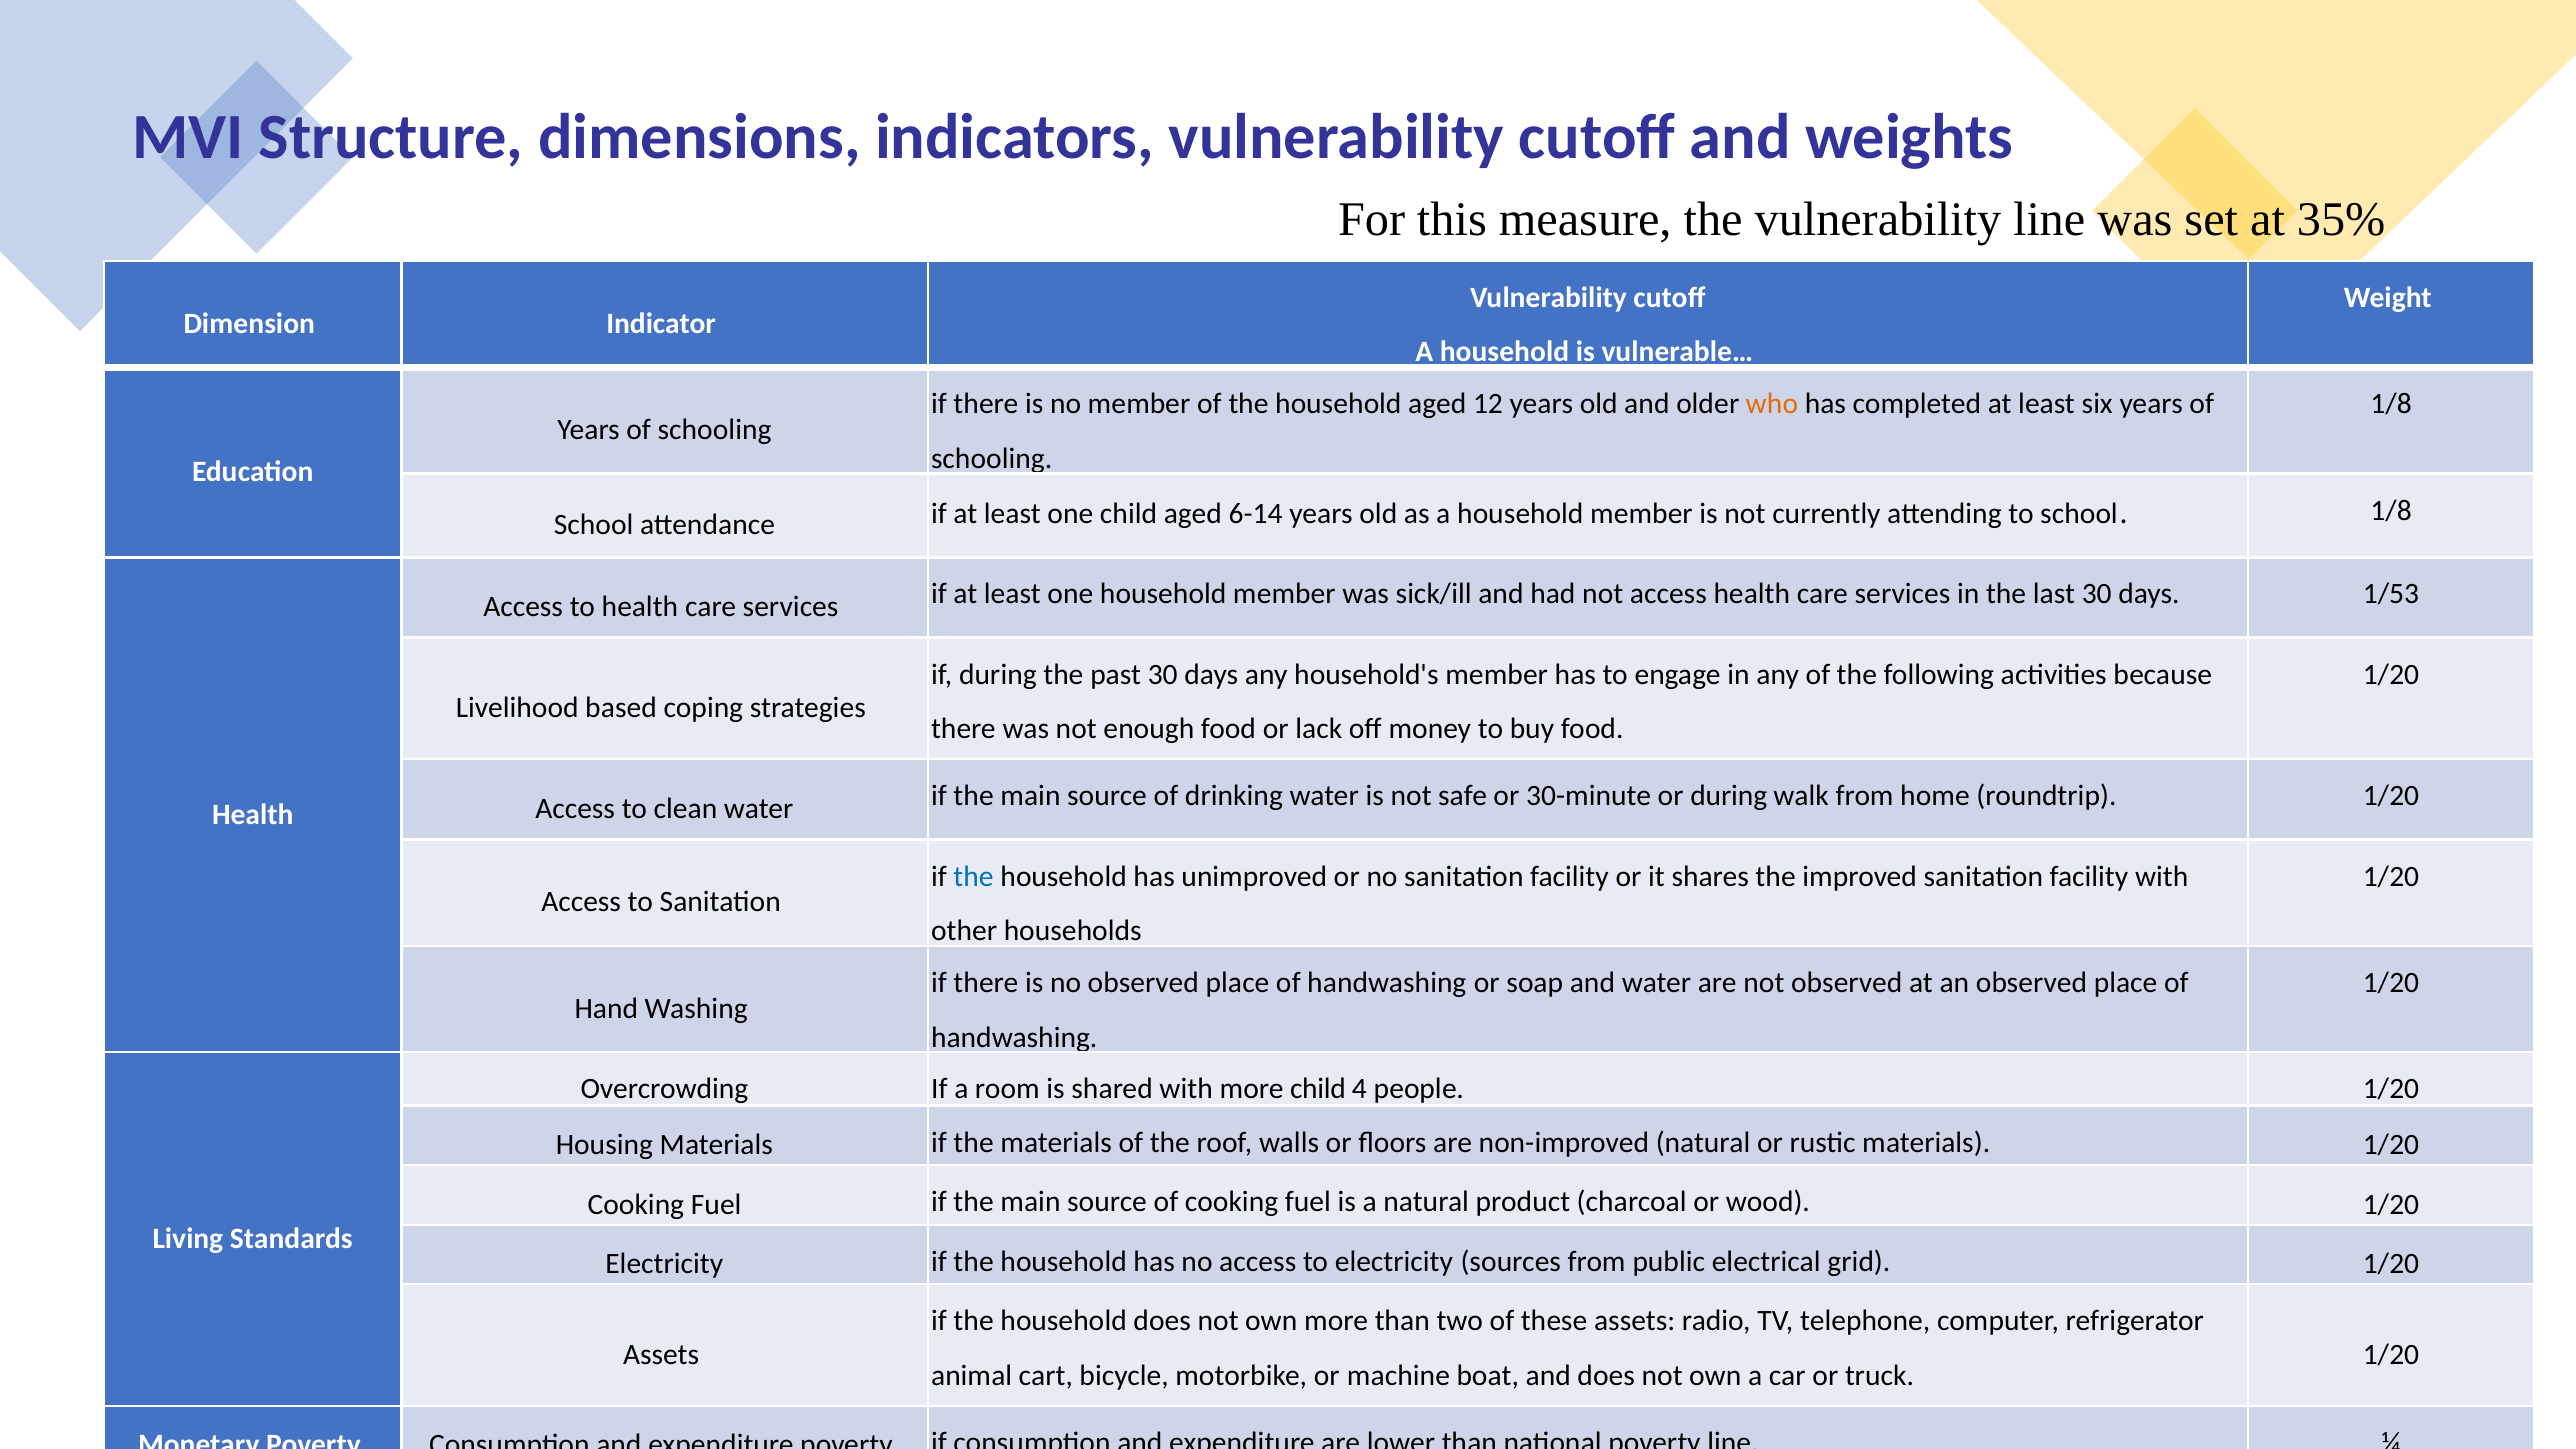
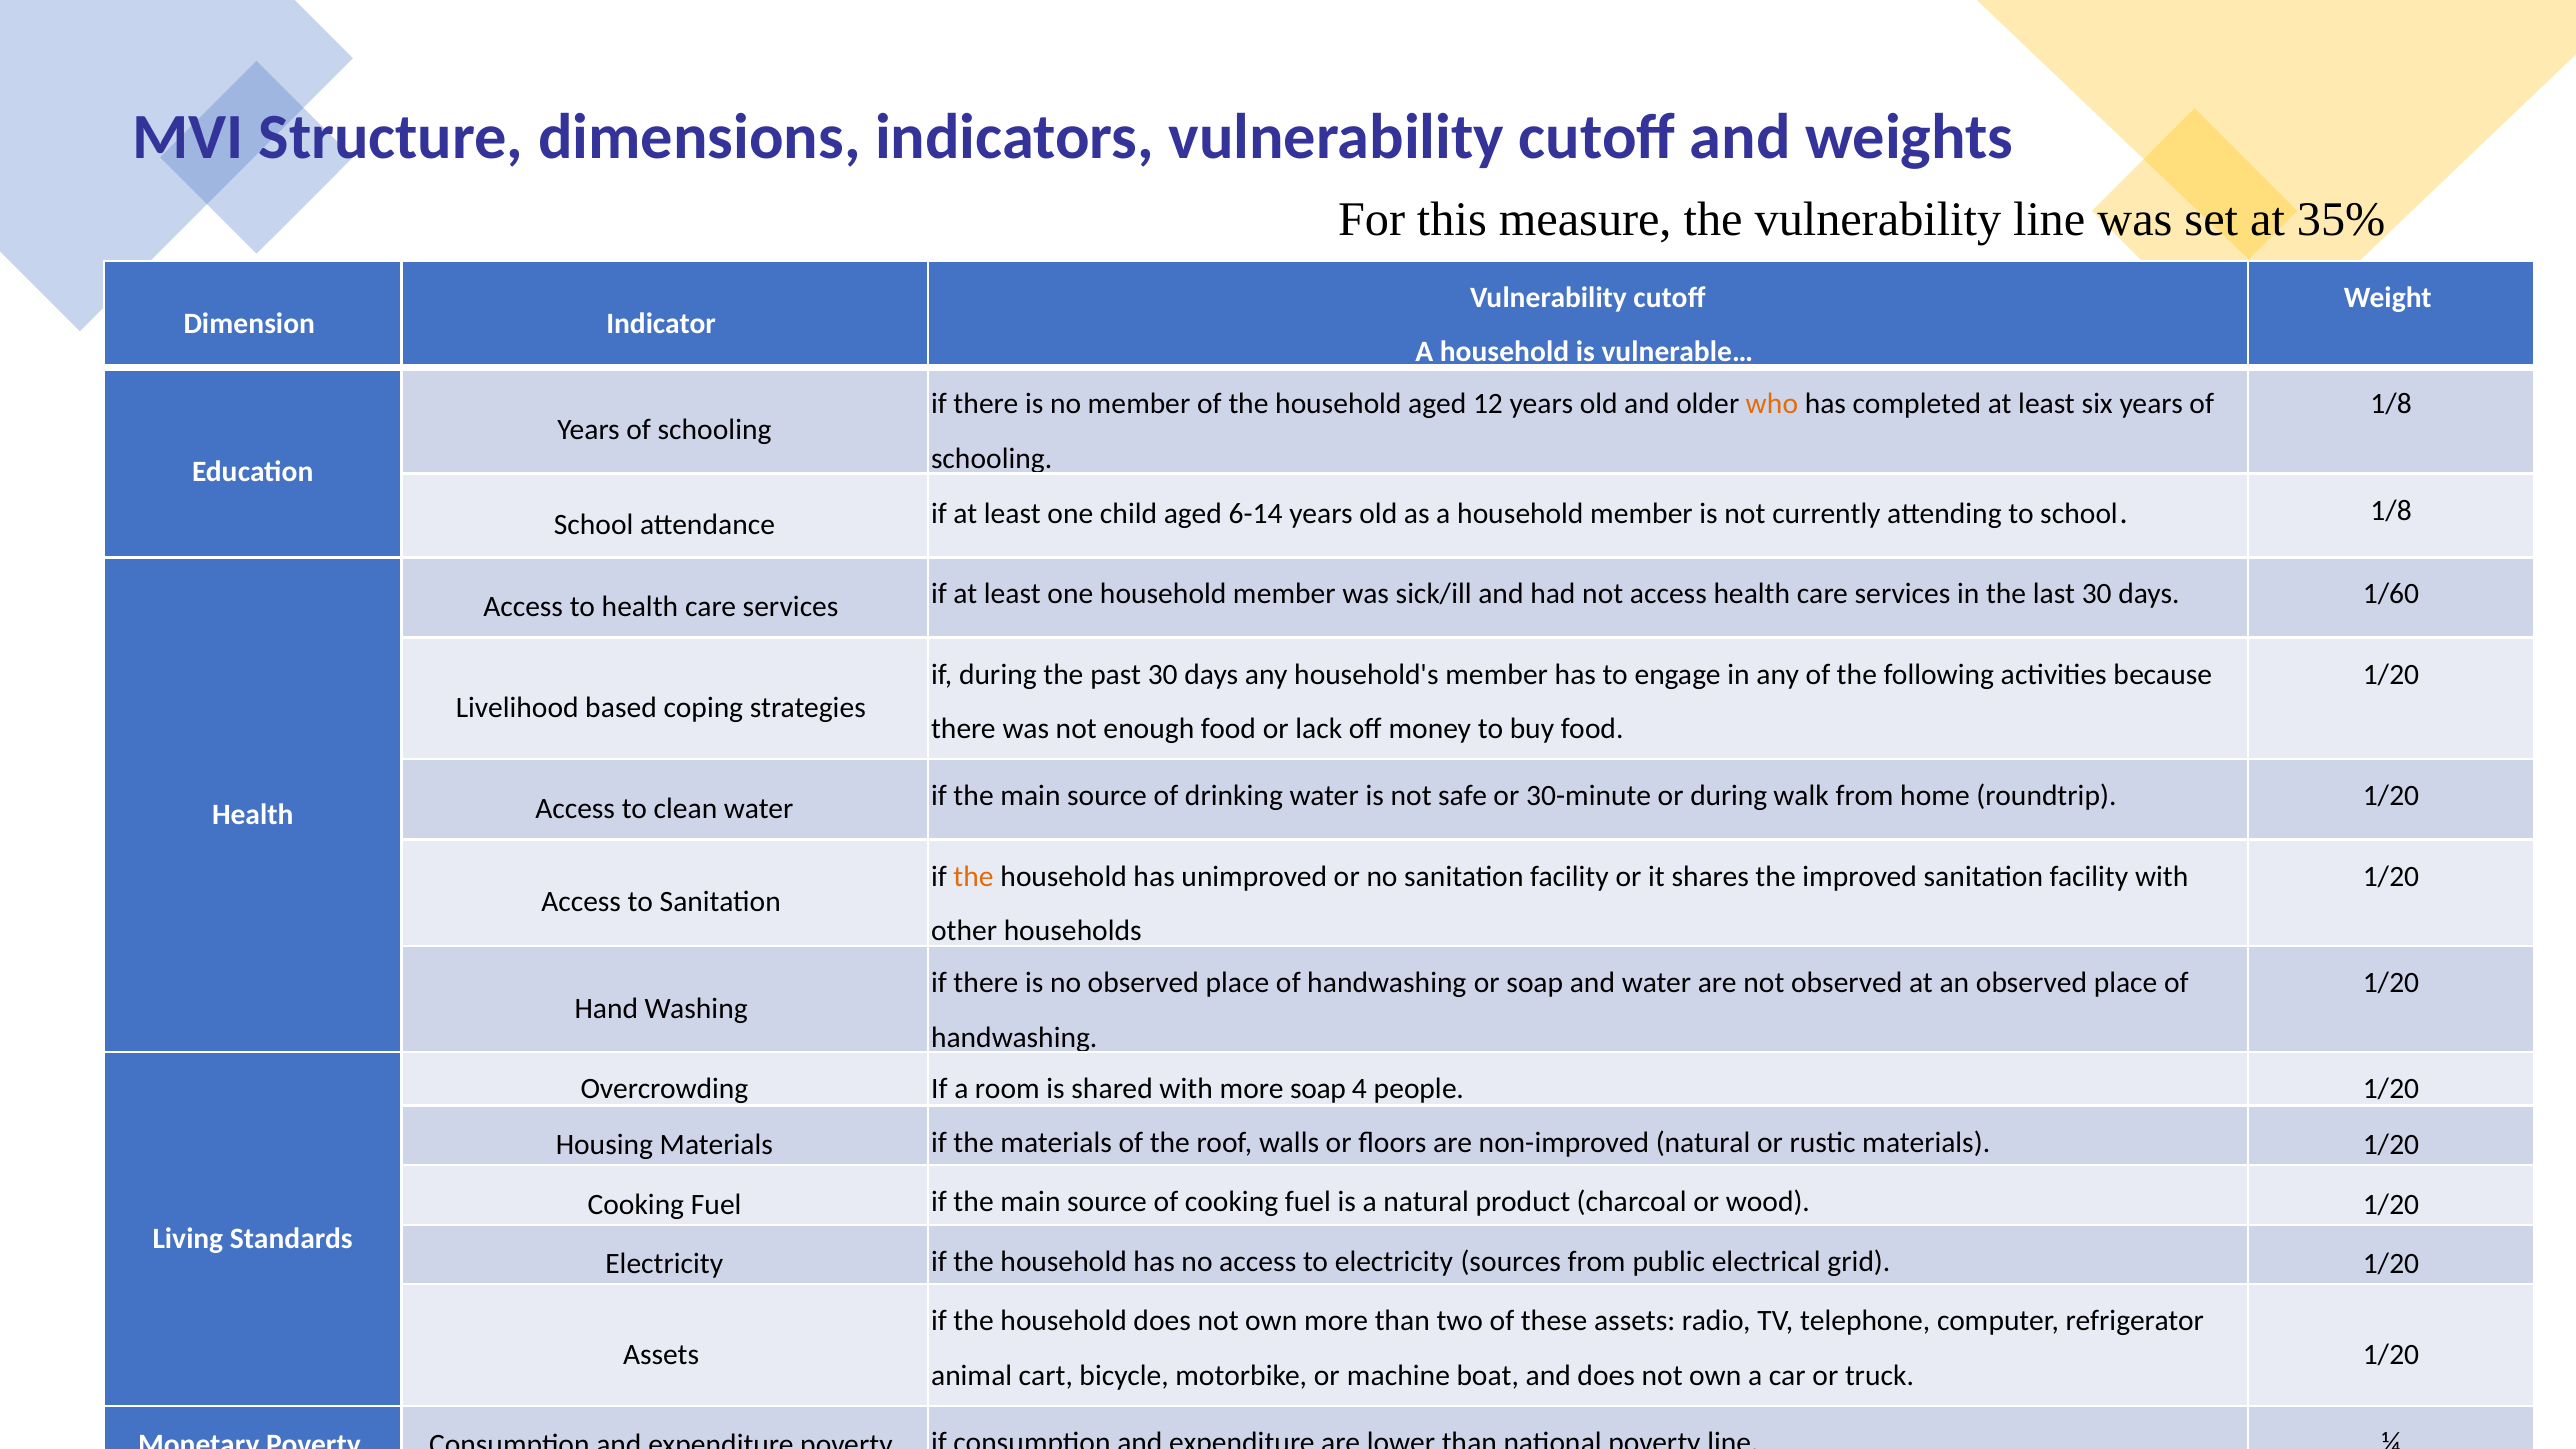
1/53: 1/53 -> 1/60 (2391, 594)
the colour: blue -> orange (973, 876)
more child: child -> soap (1318, 1089)
